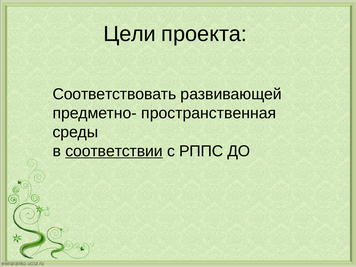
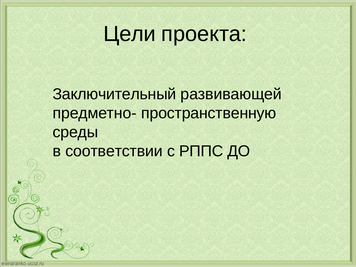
Соответствовать: Соответствовать -> Заключительный (114, 94)
пространственная: пространственная -> пространственную (209, 113)
соответствии underline: present -> none (114, 151)
